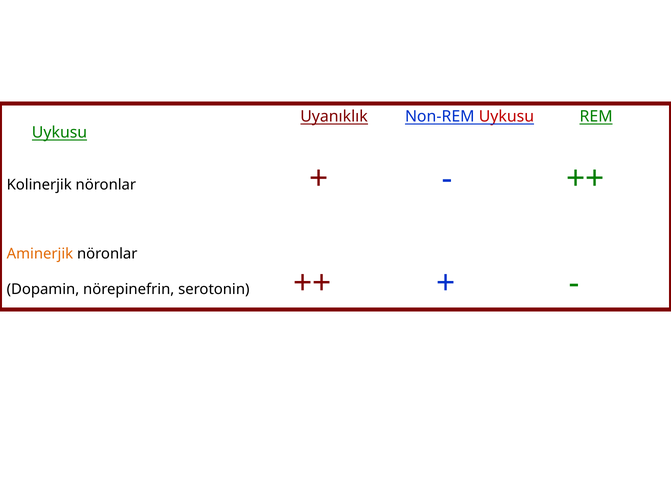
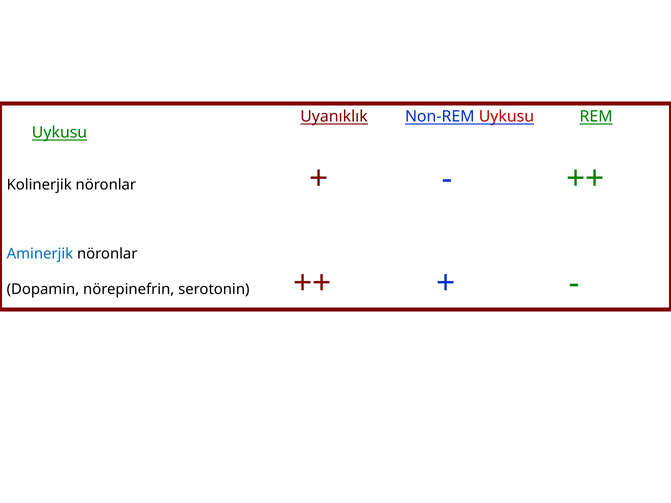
Aminerjik colour: orange -> blue (40, 254)
